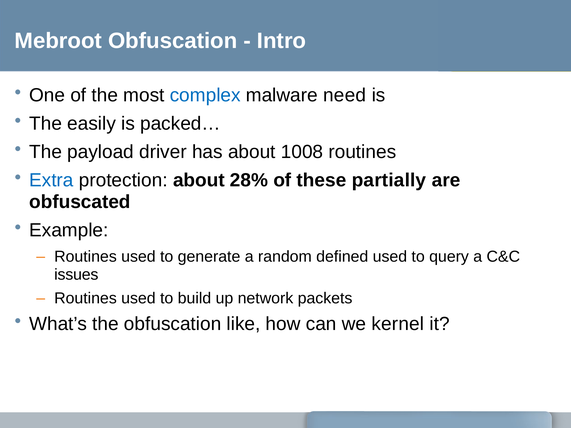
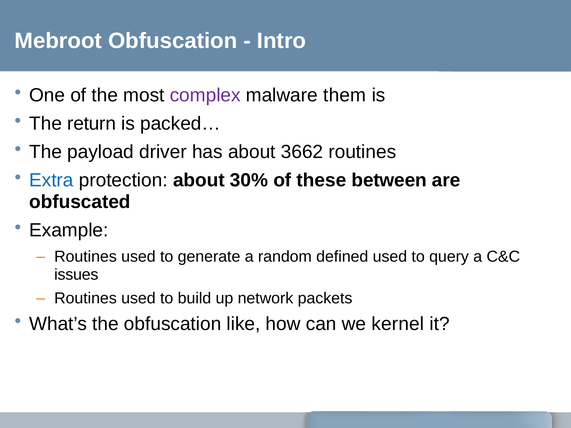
complex colour: blue -> purple (205, 95)
need: need -> them (345, 95)
easily: easily -> return (92, 123)
1008: 1008 -> 3662 (302, 152)
28%: 28% -> 30% (249, 180)
partially: partially -> between (389, 180)
